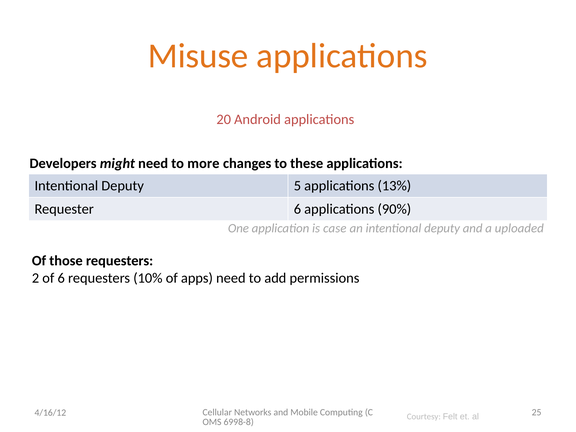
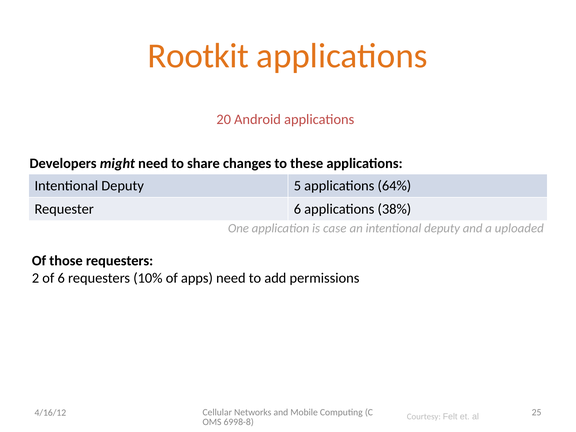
Misuse: Misuse -> Rootkit (198, 56)
more: more -> share (203, 163)
13%: 13% -> 64% (394, 186)
90%: 90% -> 38% (394, 209)
